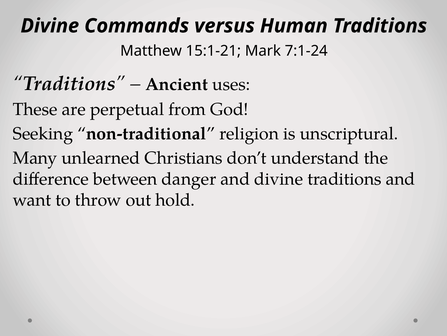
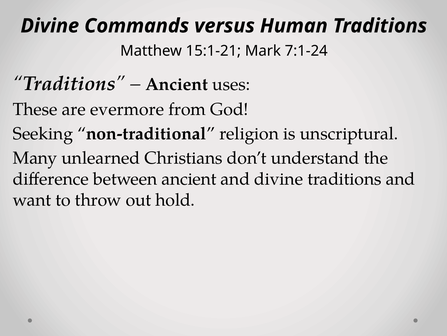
perpetual: perpetual -> evermore (127, 109)
between danger: danger -> ancient (189, 179)
